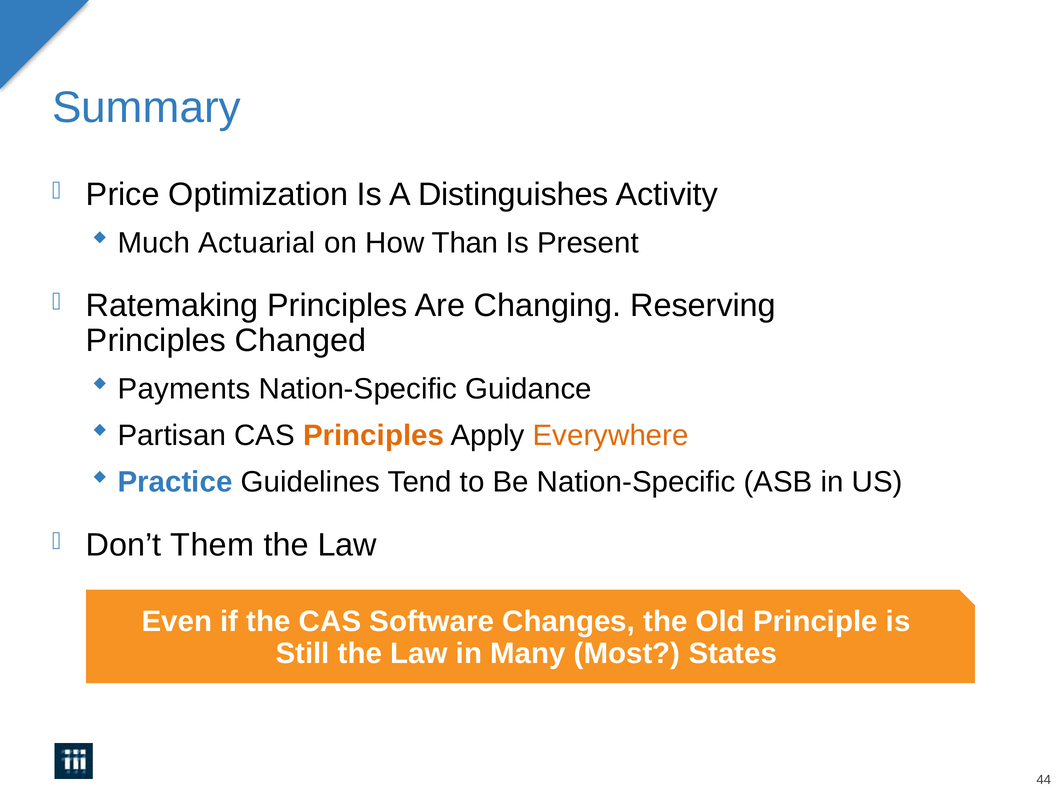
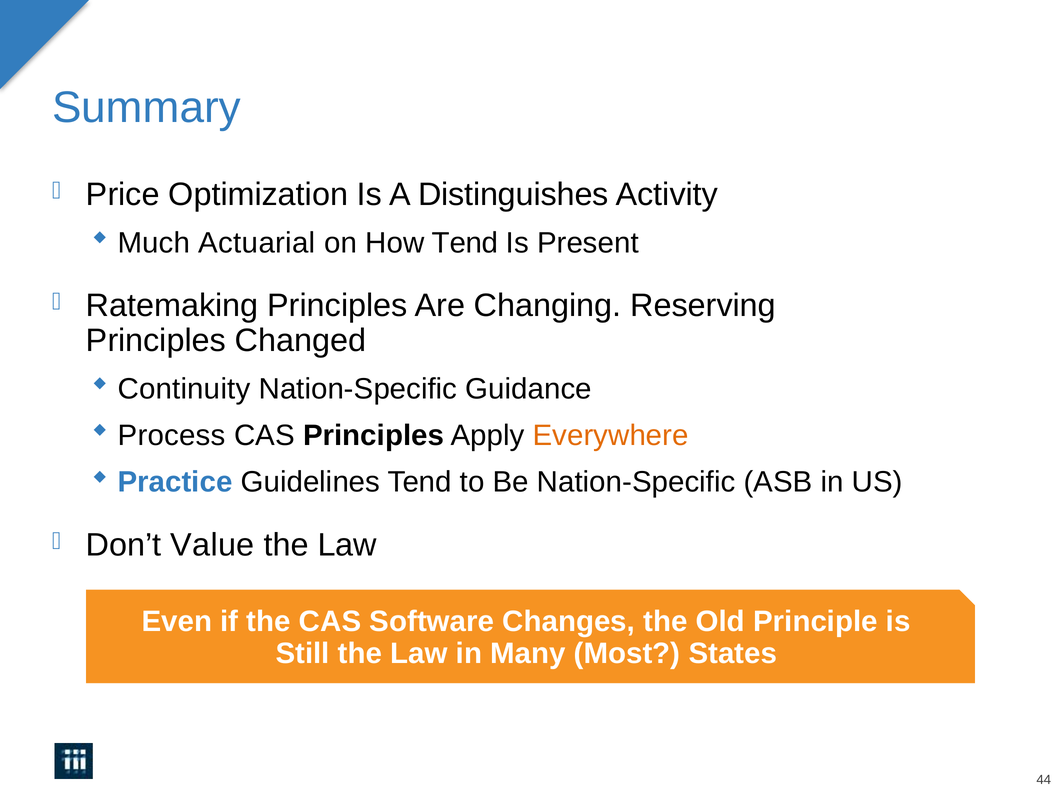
How Than: Than -> Tend (465, 243)
Payments: Payments -> Continuity (184, 389)
Partisan: Partisan -> Process (172, 435)
Principles colour: orange -> black (374, 435)
Them: Them -> Value (212, 545)
